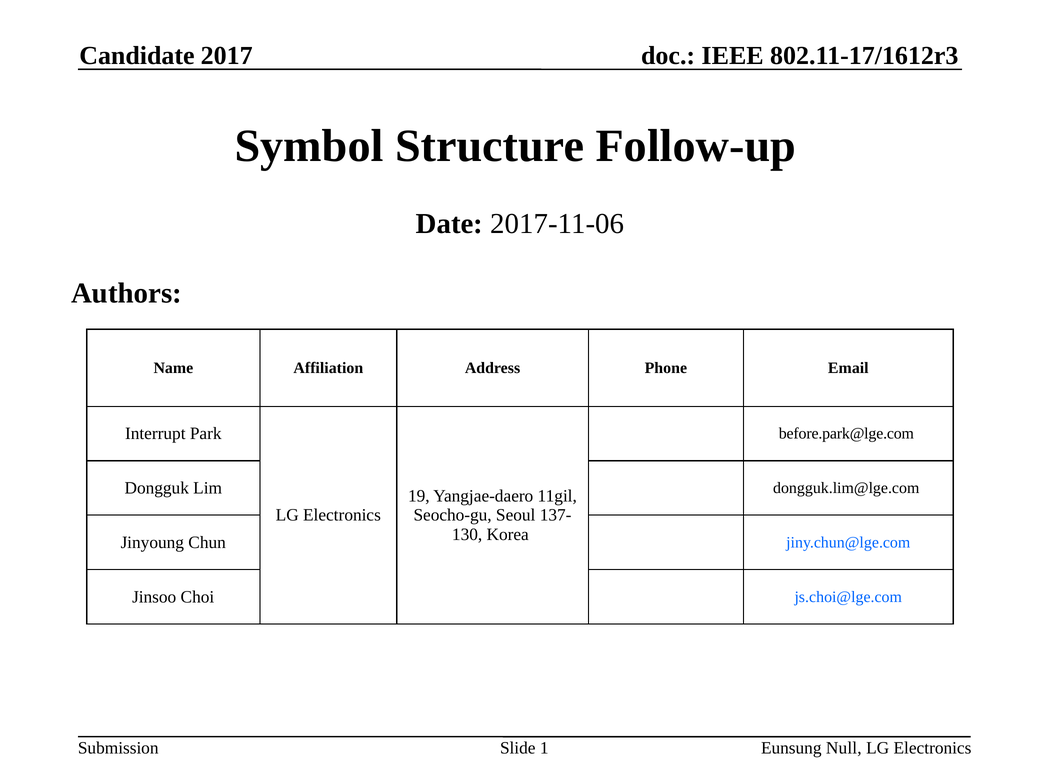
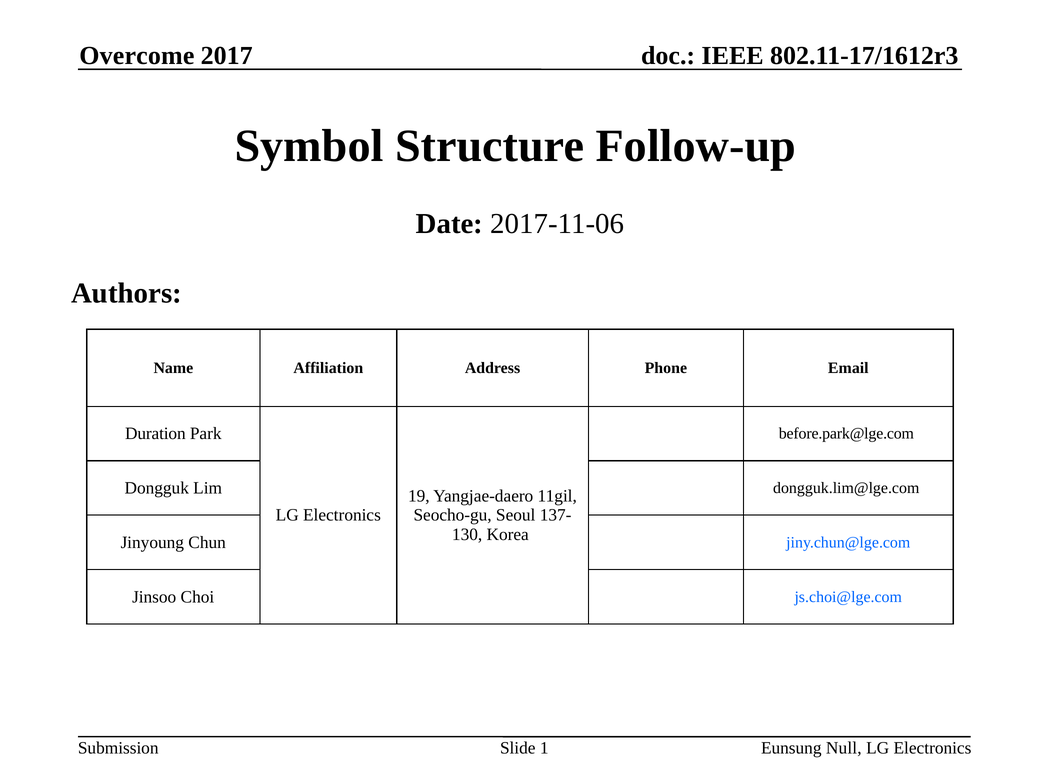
Candidate: Candidate -> Overcome (137, 55)
Interrupt: Interrupt -> Duration (155, 434)
